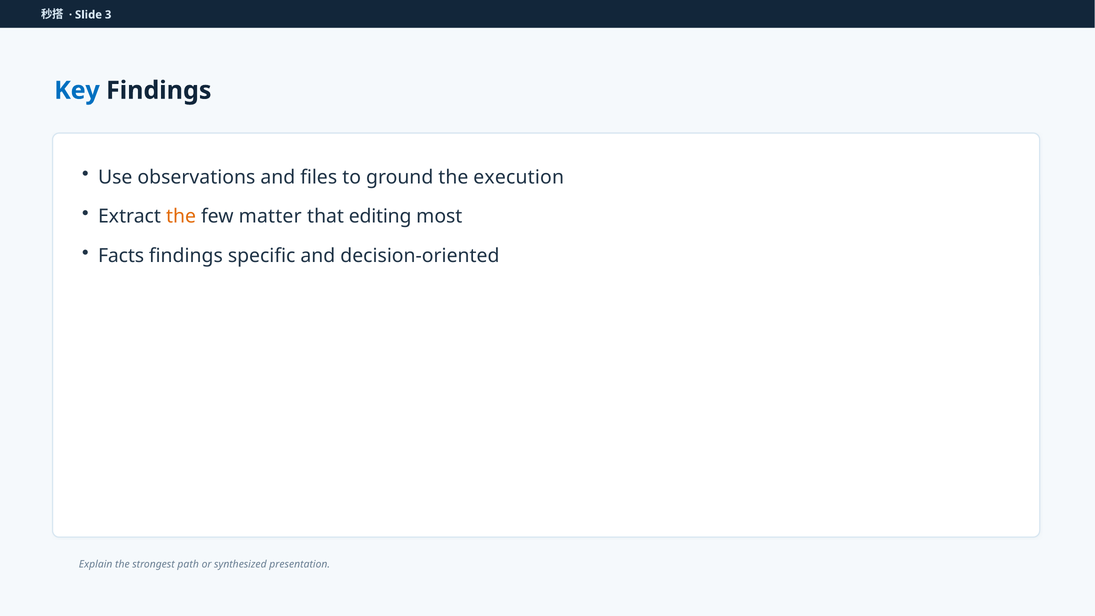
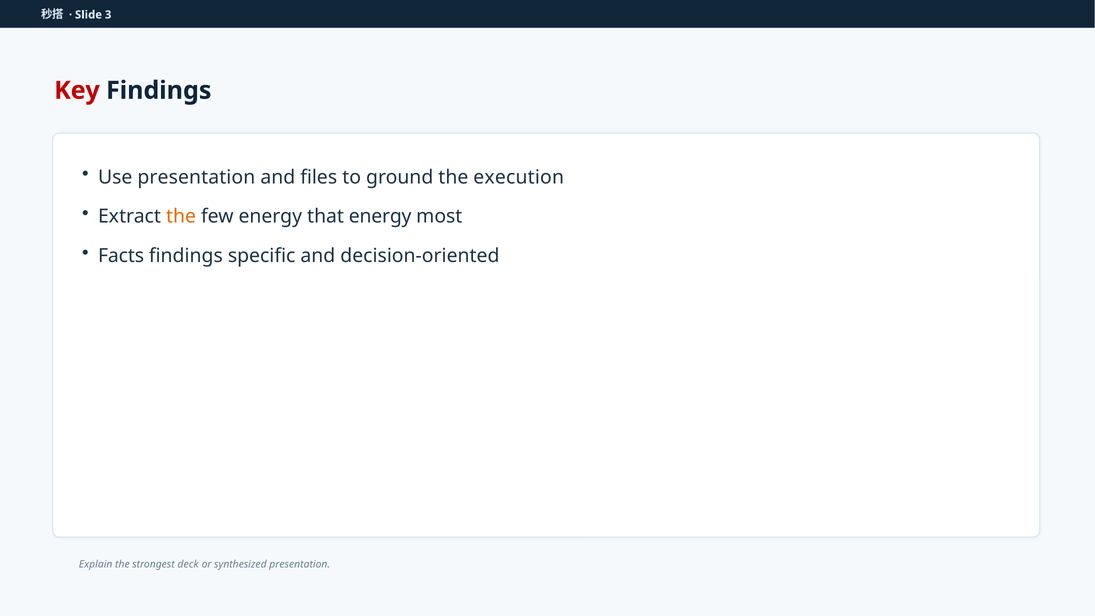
Key colour: blue -> red (77, 90)
Use observations: observations -> presentation (196, 177)
few matter: matter -> energy (270, 216)
that editing: editing -> energy (380, 216)
path: path -> deck (188, 564)
